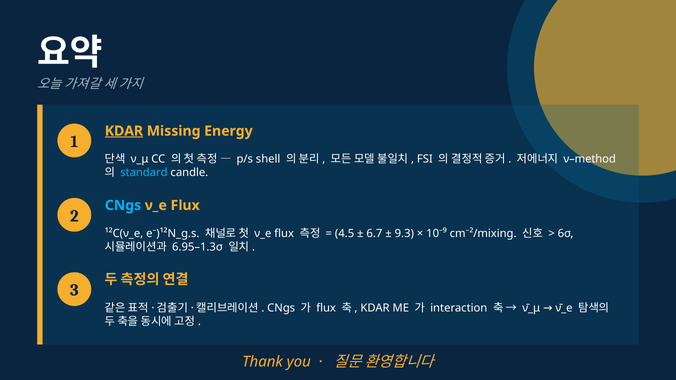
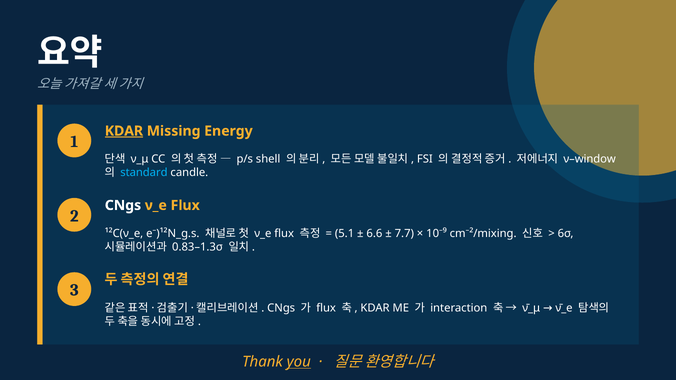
ν–method: ν–method -> ν–window (590, 159)
CNgs colour: light blue -> white (123, 205)
4.5: 4.5 -> 5.1 (345, 234)
6.7: 6.7 -> 6.6 (374, 234)
9.3: 9.3 -> 7.7 (404, 234)
6.95–1.3σ: 6.95–1.3σ -> 0.83–1.3σ (197, 247)
you underline: none -> present (299, 362)
